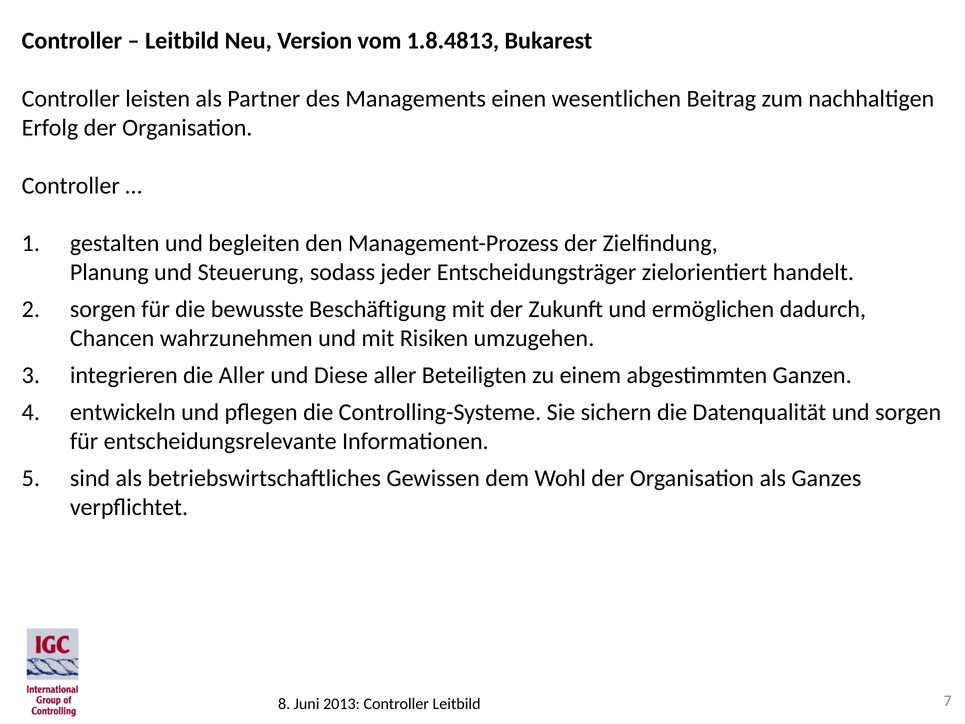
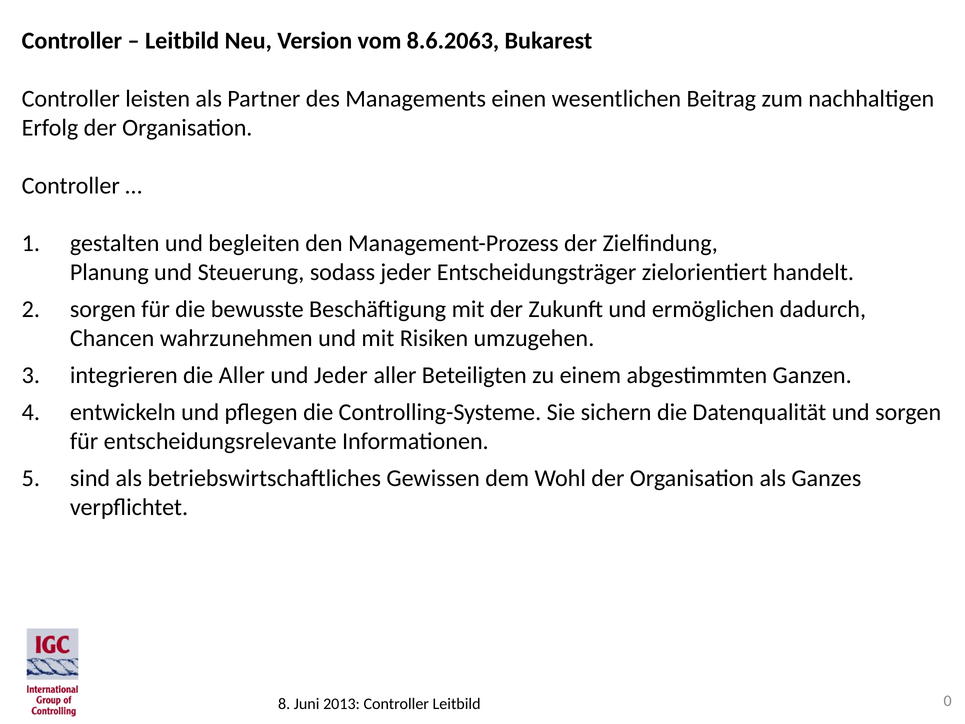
1.8.4813: 1.8.4813 -> 8.6.2063 (453, 41)
und Diese: Diese -> Jeder (341, 375)
7: 7 -> 0 (948, 701)
